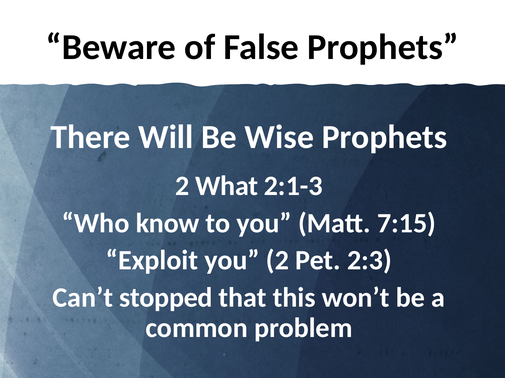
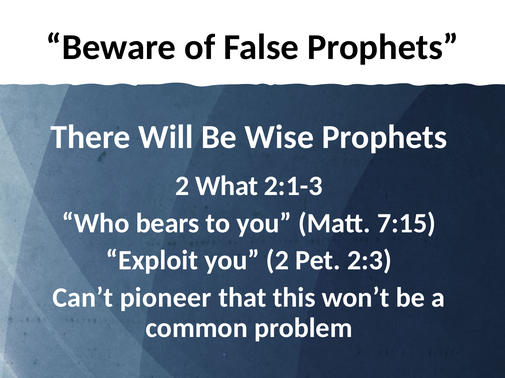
know: know -> bears (168, 224)
stopped: stopped -> pioneer (166, 298)
